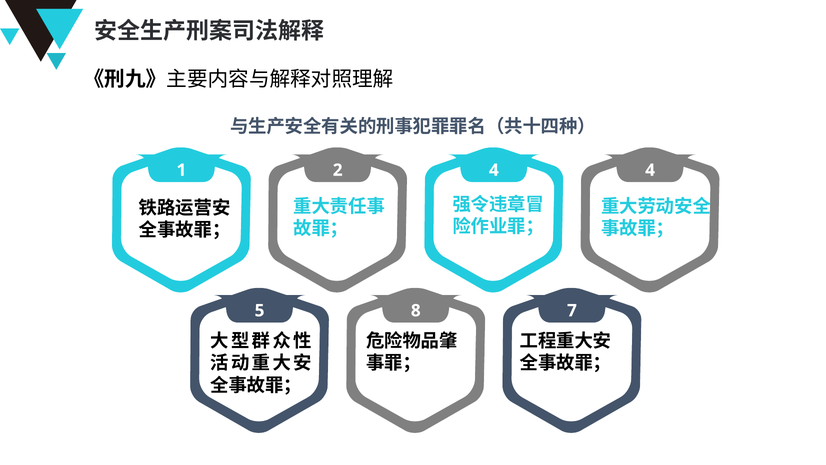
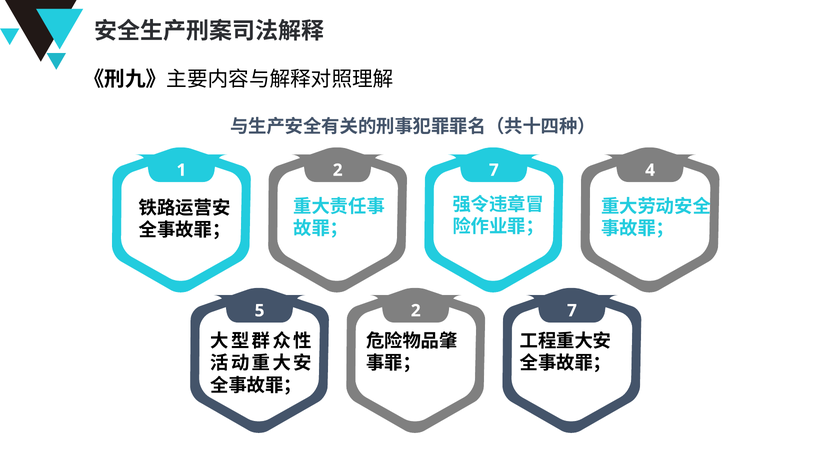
1 2 4: 4 -> 7 (494, 170)
5 8: 8 -> 2 (416, 310)
